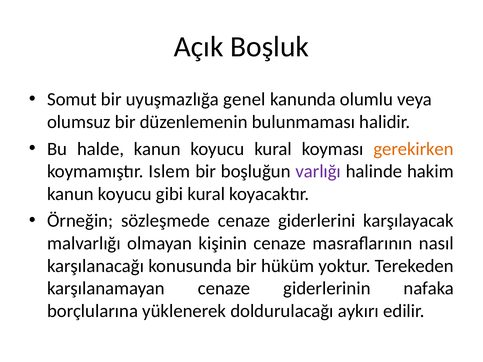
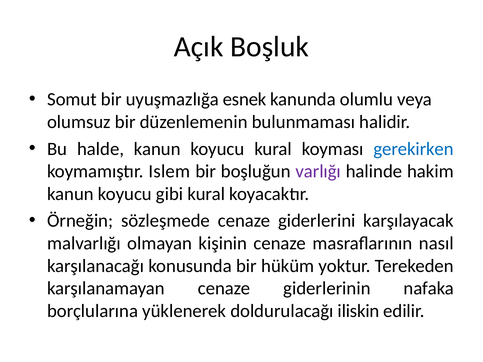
genel: genel -> esnek (245, 100)
gerekirken colour: orange -> blue (414, 149)
aykırı: aykırı -> iliskin (358, 311)
